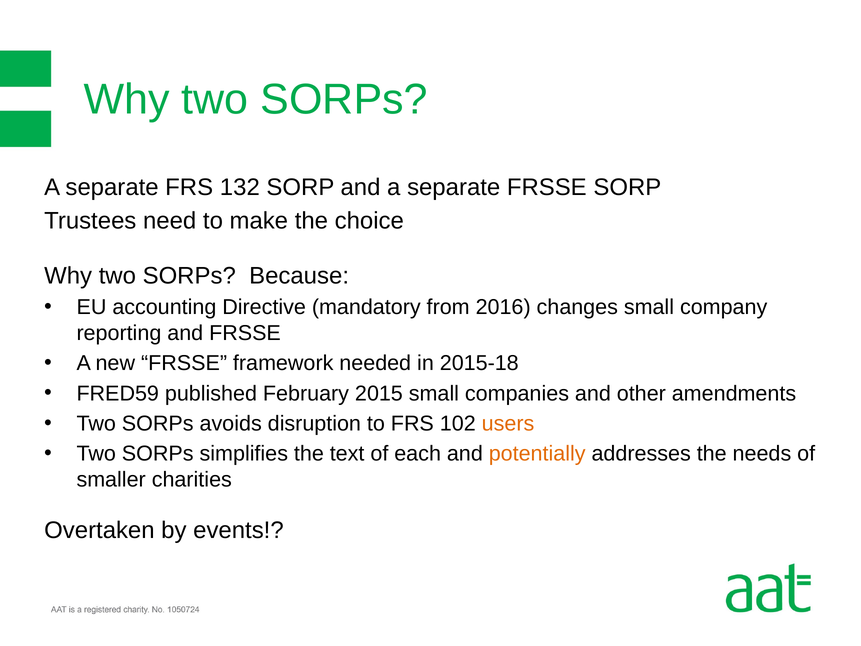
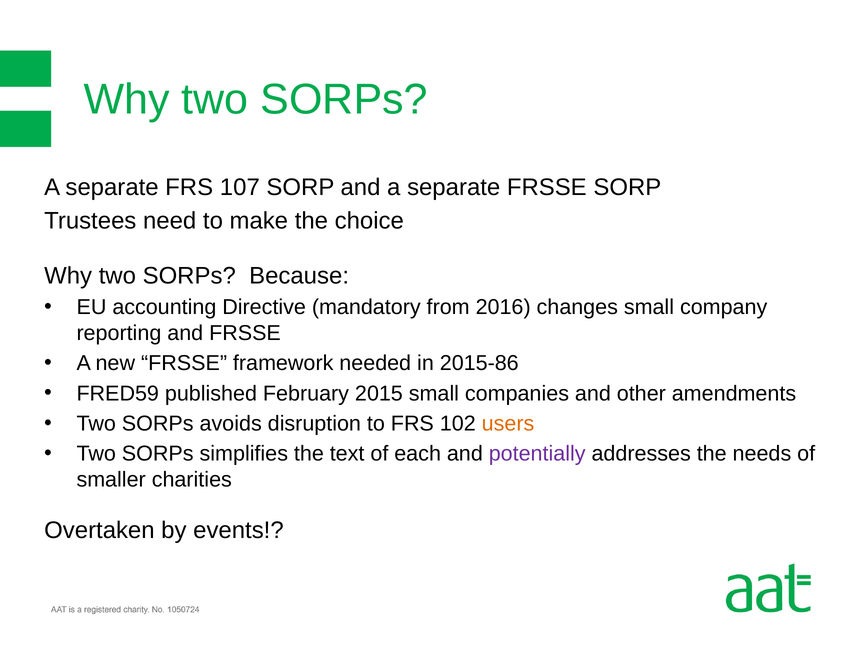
132: 132 -> 107 (240, 187)
2015-18: 2015-18 -> 2015-86 (479, 363)
potentially colour: orange -> purple (537, 454)
